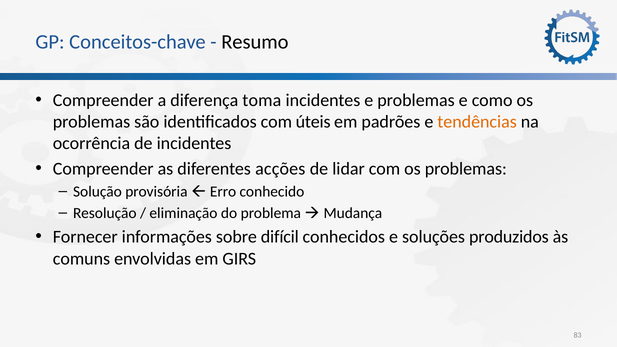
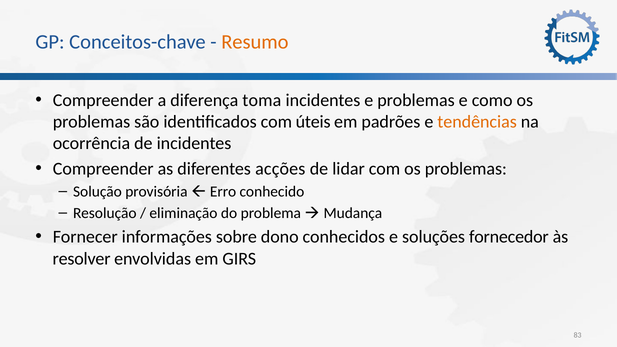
Resumo colour: black -> orange (255, 42)
difícil: difícil -> dono (280, 237)
produzidos: produzidos -> fornecedor (509, 237)
comuns: comuns -> resolver (82, 259)
